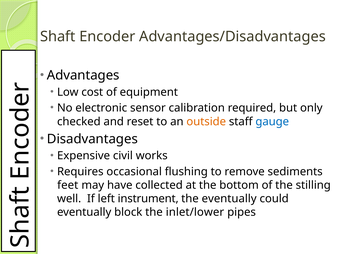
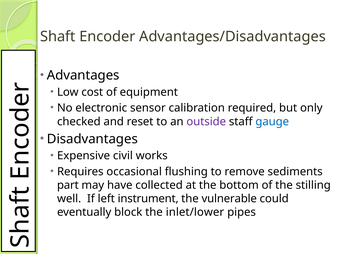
outside colour: orange -> purple (206, 122)
feet: feet -> part (68, 185)
the eventually: eventually -> vulnerable (229, 199)
